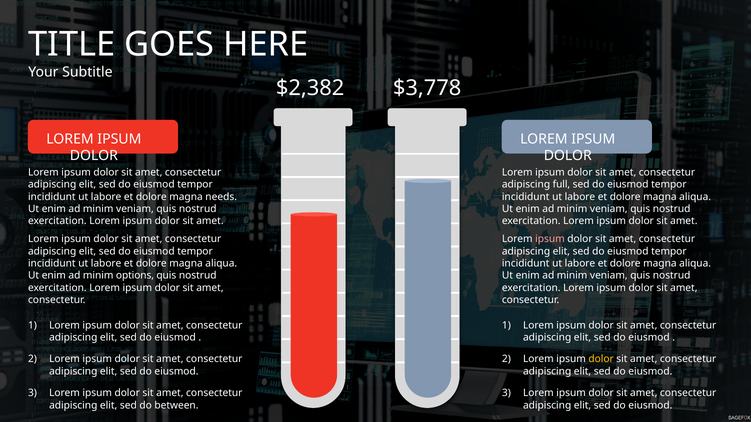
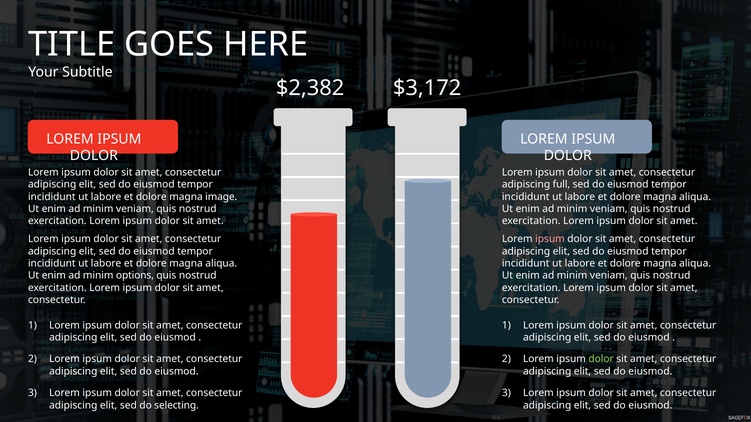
$3,778: $3,778 -> $3,172 (427, 88)
needs: needs -> image (221, 197)
dolor colour: yellow -> light green (601, 360)
between: between -> selecting (177, 406)
